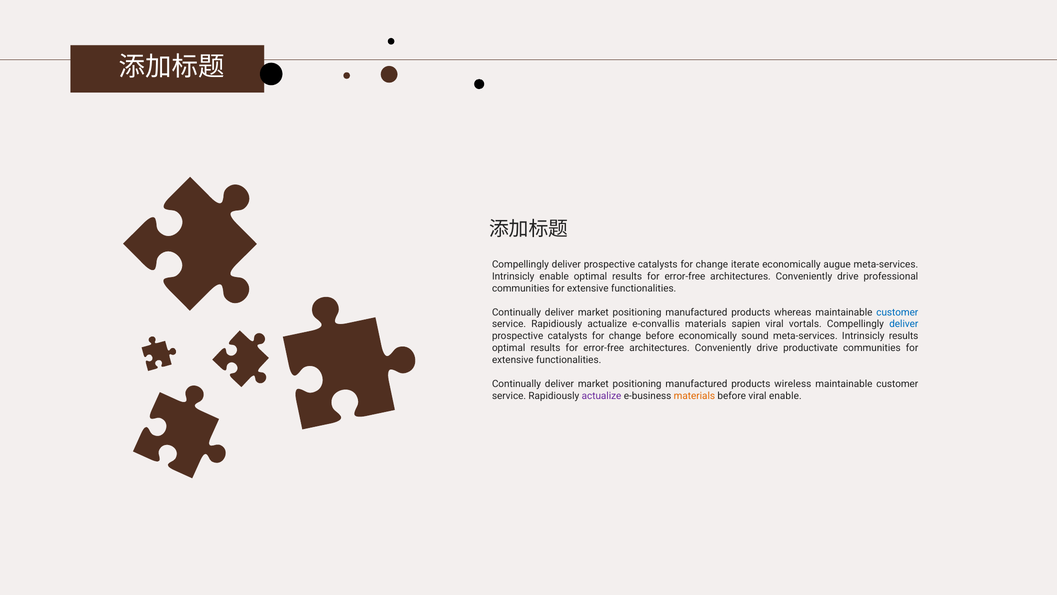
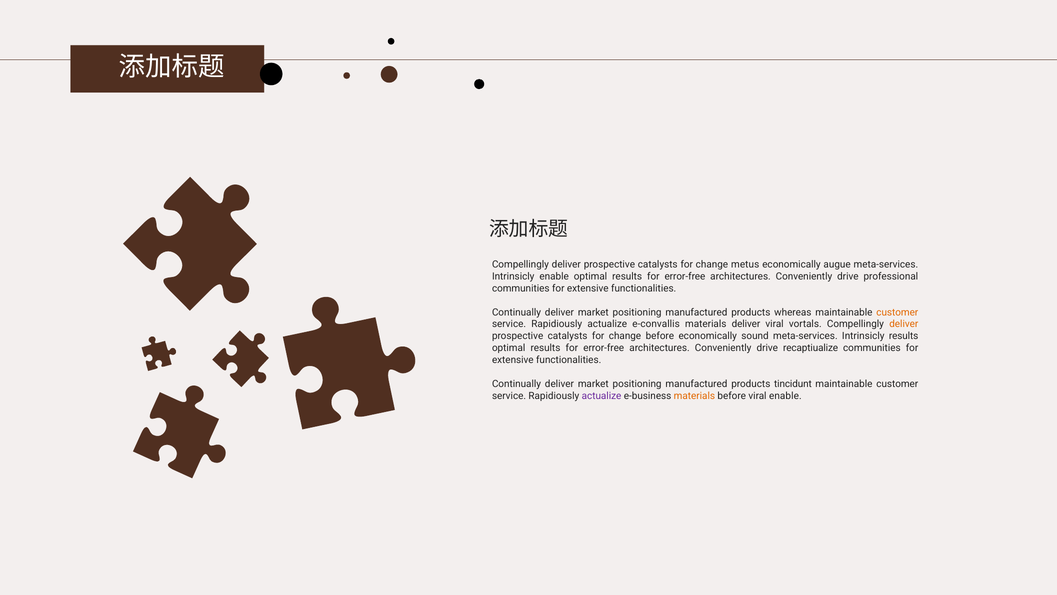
iterate: iterate -> metus (745, 264)
customer colour: blue -> orange (897, 312)
materials sapien: sapien -> deliver (746, 324)
deliver colour: blue -> orange (904, 324)
productivate: productivate -> recaptiualize (811, 348)
wireless: wireless -> tincidunt (793, 384)
